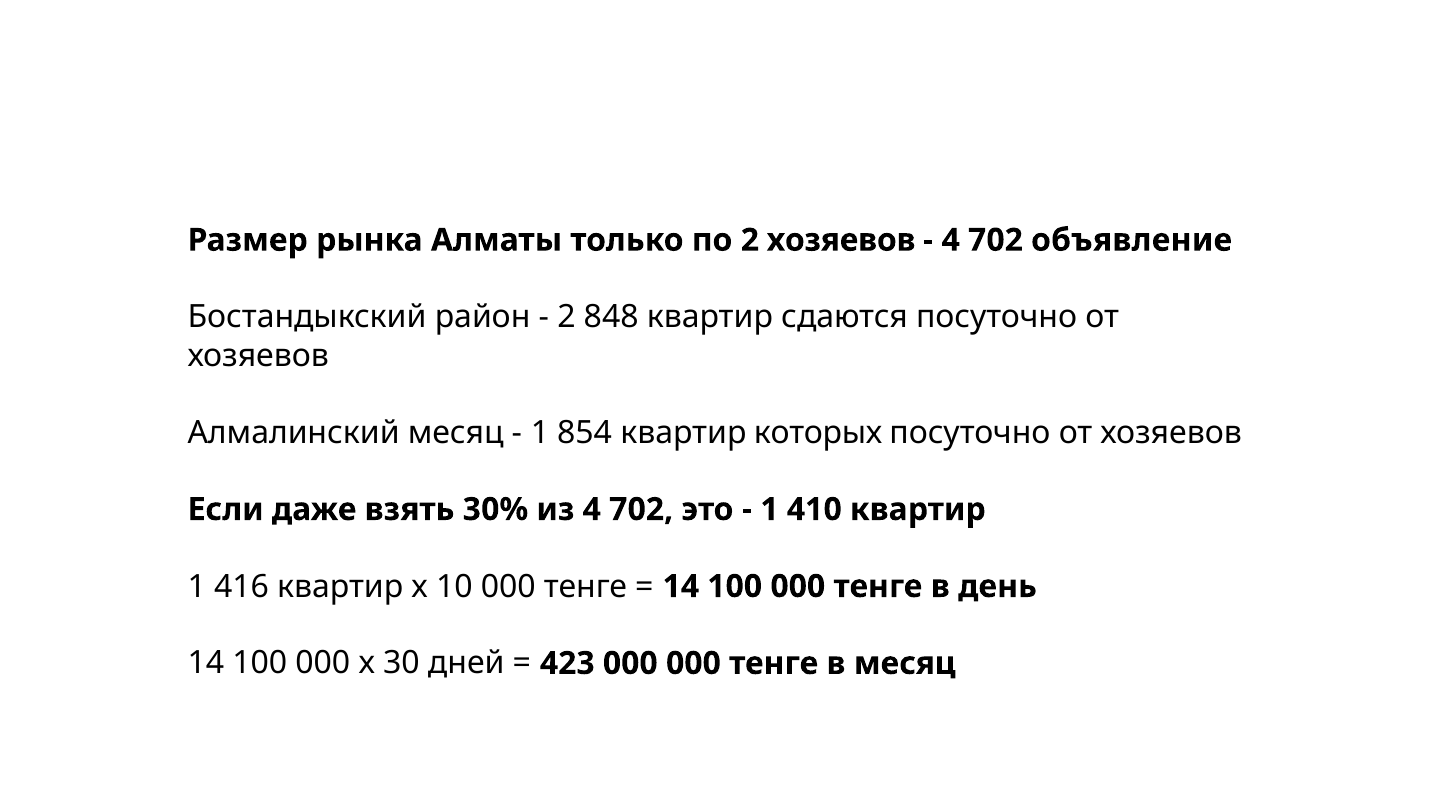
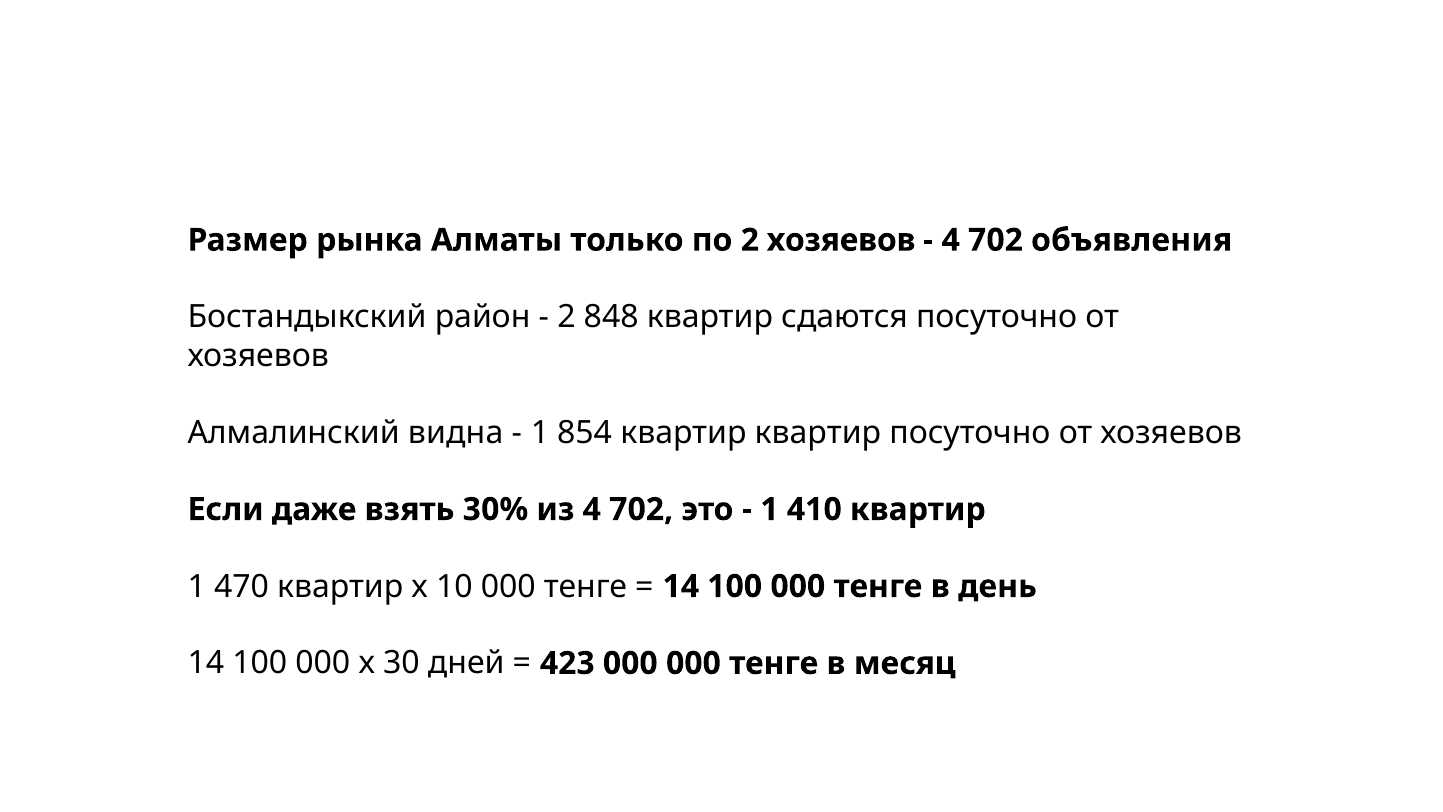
объявление: объявление -> объявления (1132, 240)
Алмалинский месяц: месяц -> видна (456, 432)
квартир которых: которых -> квартир (818, 432)
416: 416 -> 470 (241, 586)
